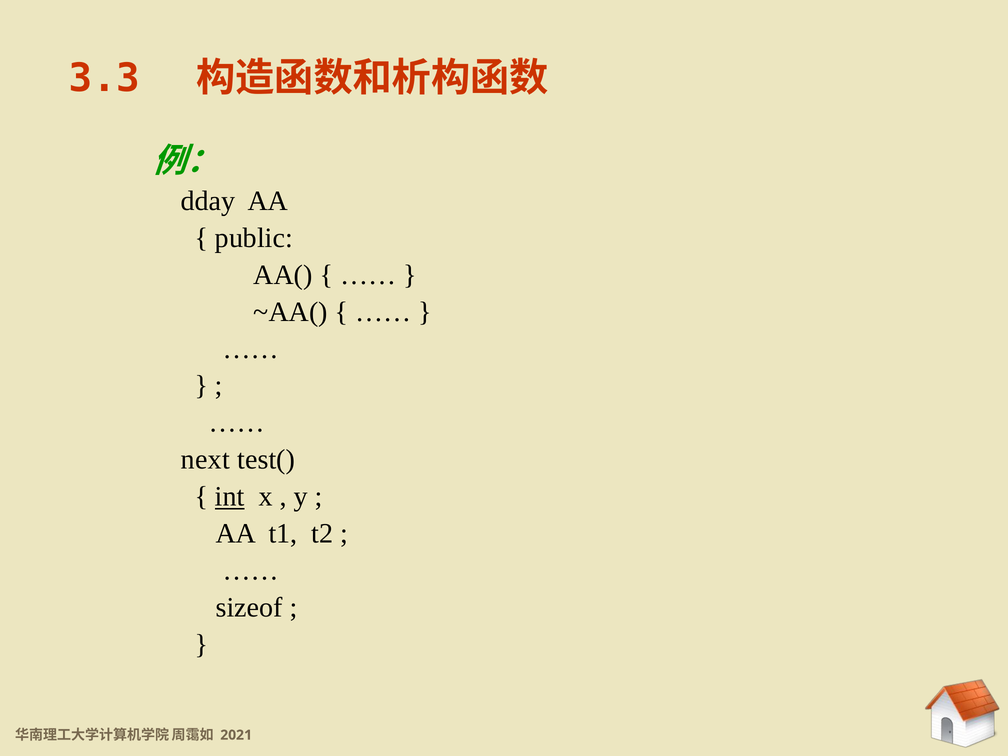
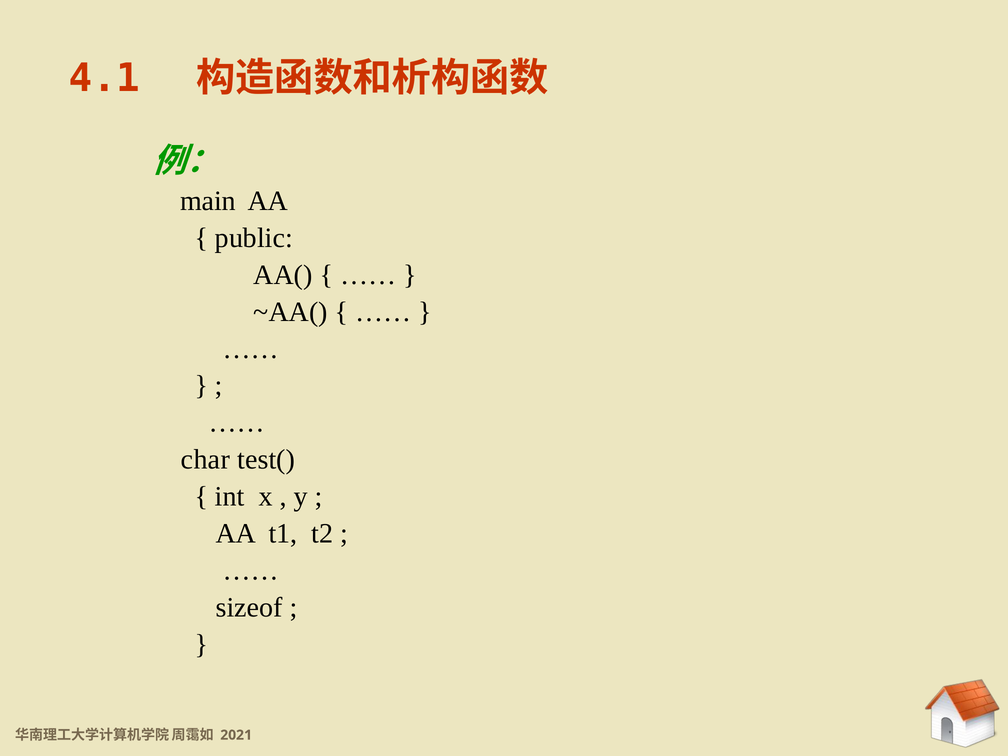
3.3: 3.3 -> 4.1 (104, 78)
dday: dday -> main (208, 201)
next: next -> char (205, 460)
int underline: present -> none (230, 497)
